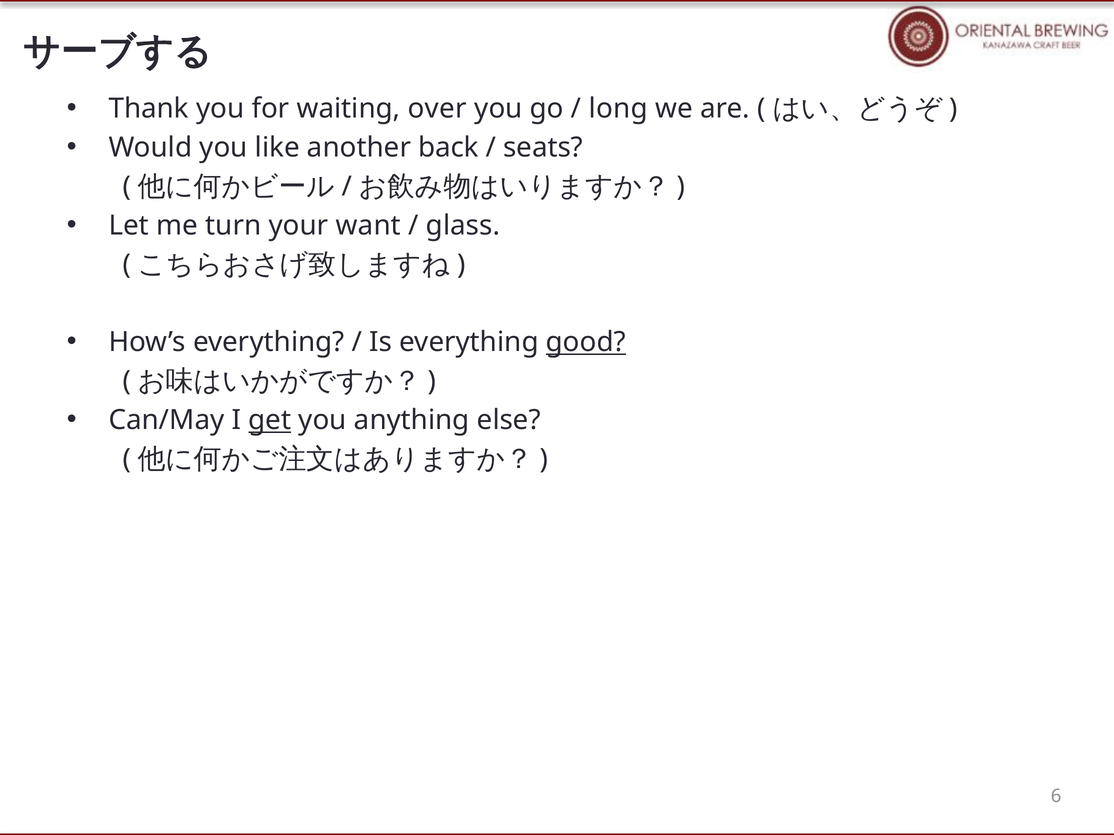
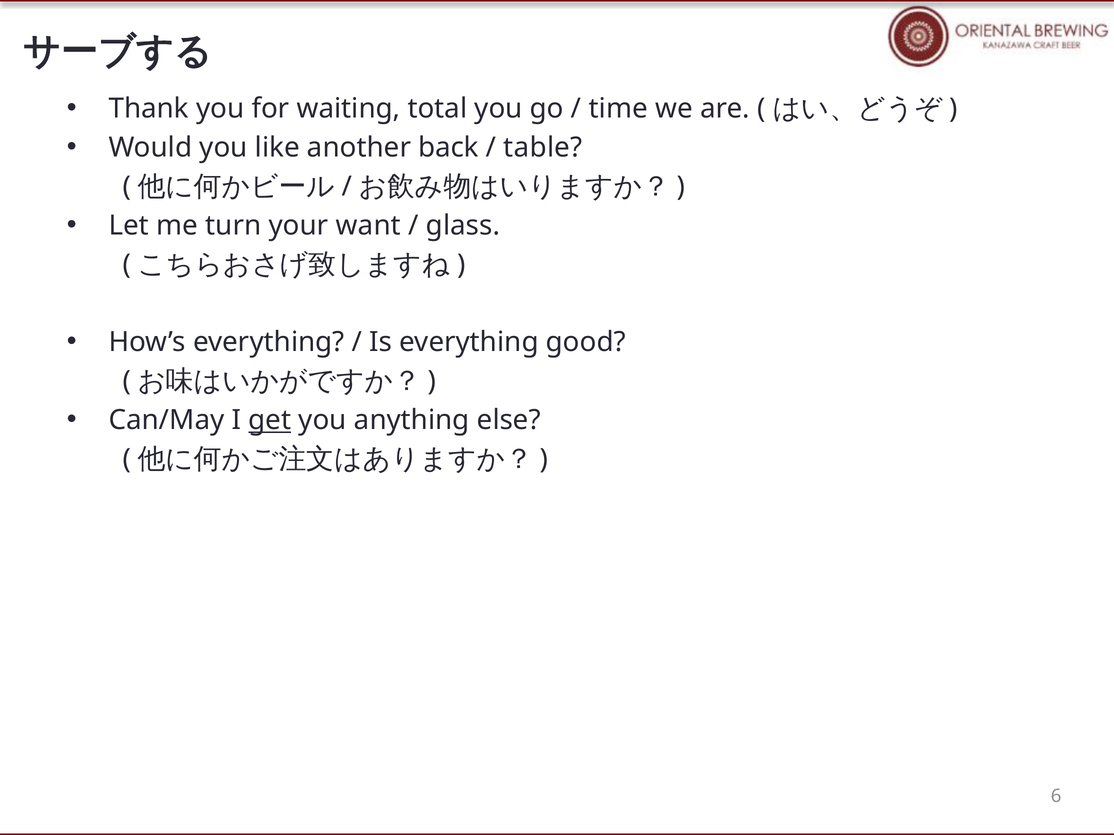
over: over -> total (437, 109)
long: long -> time (618, 109)
seats: seats -> table (543, 148)
good underline: present -> none (586, 342)
